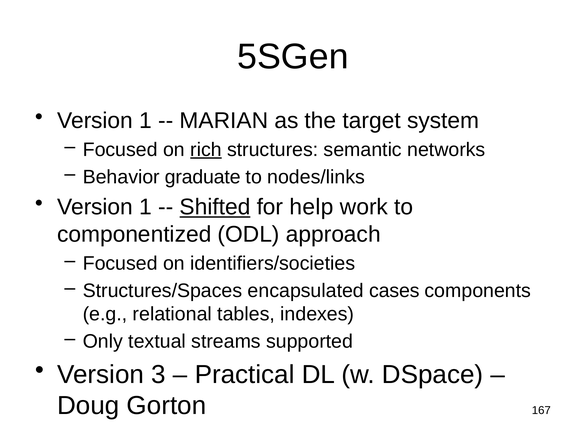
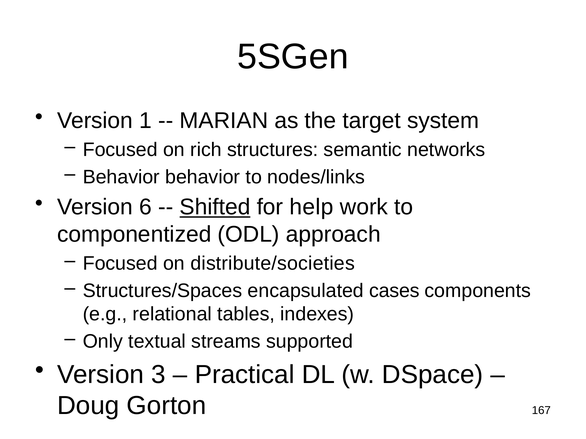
rich underline: present -> none (206, 150)
Behavior graduate: graduate -> behavior (203, 177)
1: 1 -> 6 (146, 207)
identifiers/societies: identifiers/societies -> distribute/societies (273, 264)
